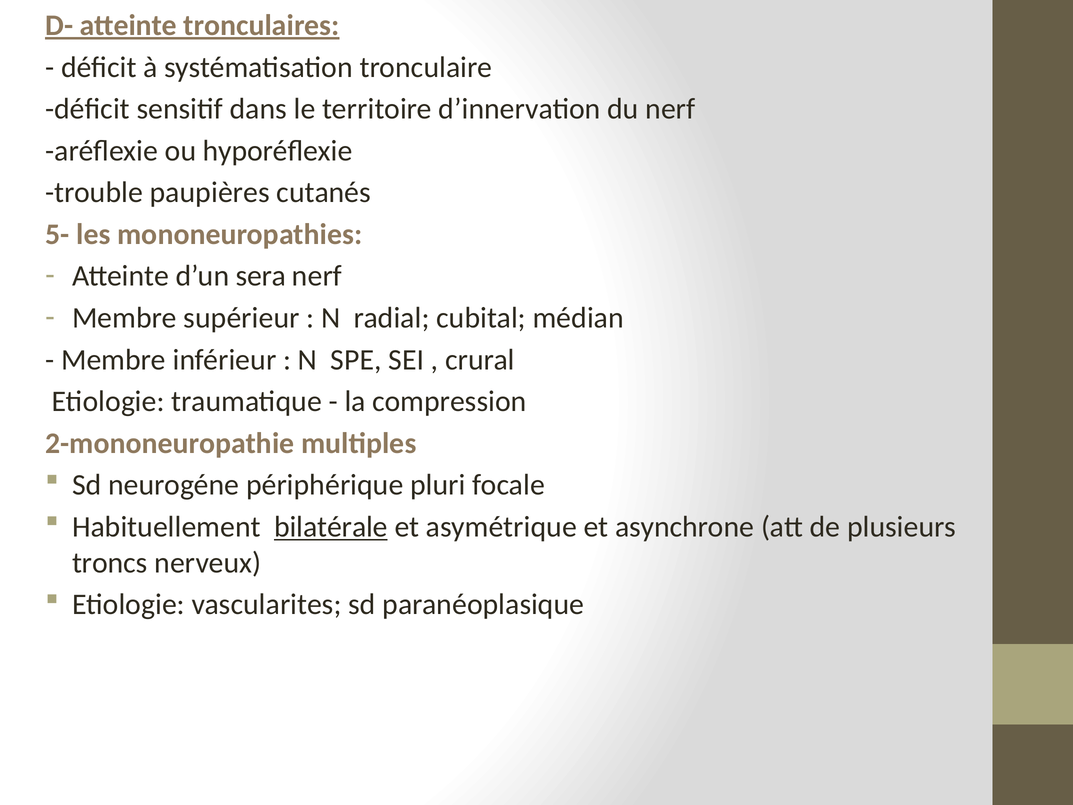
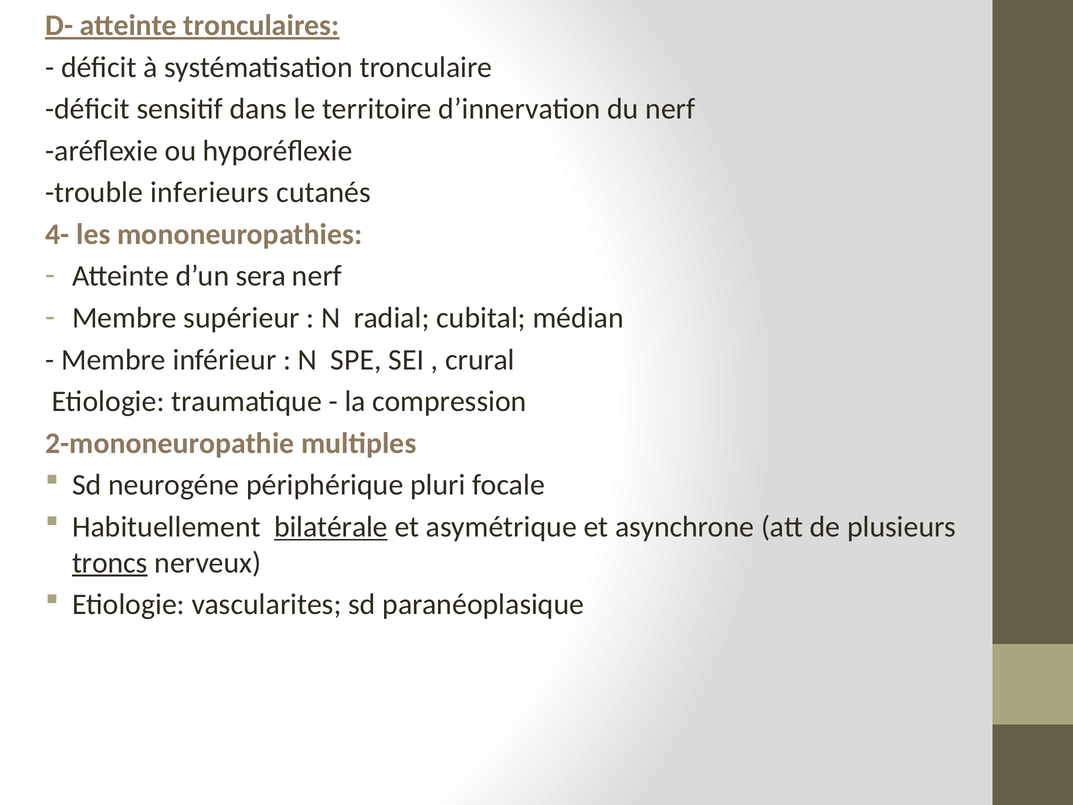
paupières: paupières -> inferieurs (210, 193)
5-: 5- -> 4- (57, 234)
troncs underline: none -> present (110, 563)
